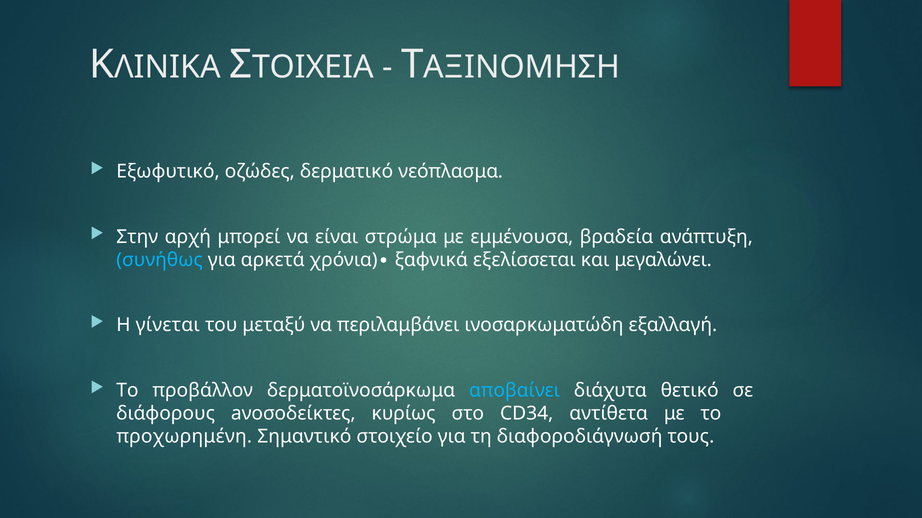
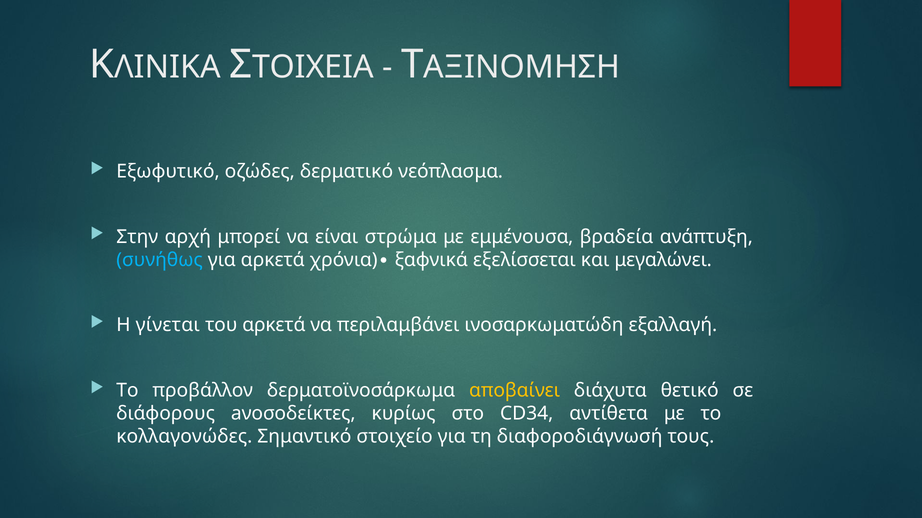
του μεταξύ: μεταξύ -> αρκετά (274, 325)
αποβαίνει colour: light blue -> yellow (515, 391)
προχωρημένη: προχωρημένη -> κολλαγονώδες (184, 437)
